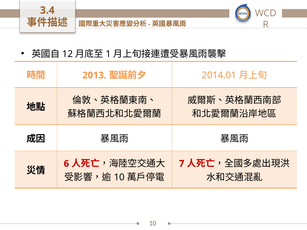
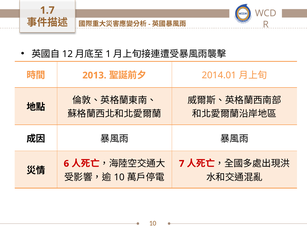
3.4: 3.4 -> 1.7 (47, 10)
